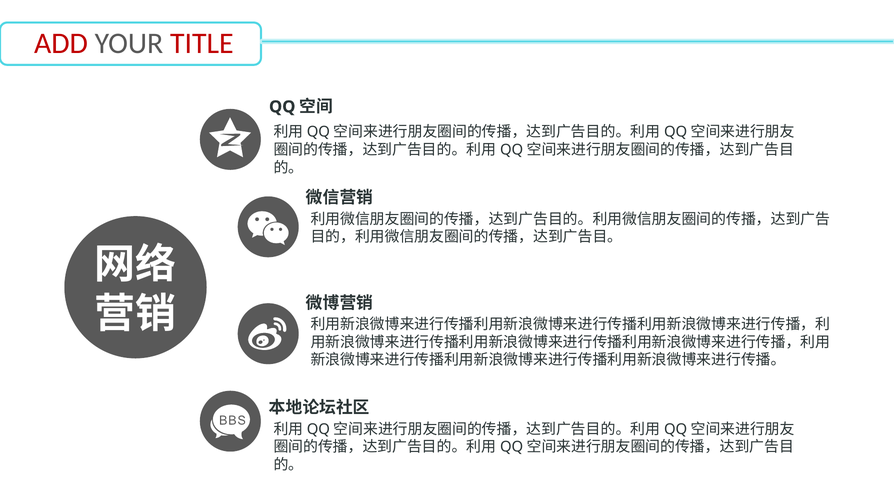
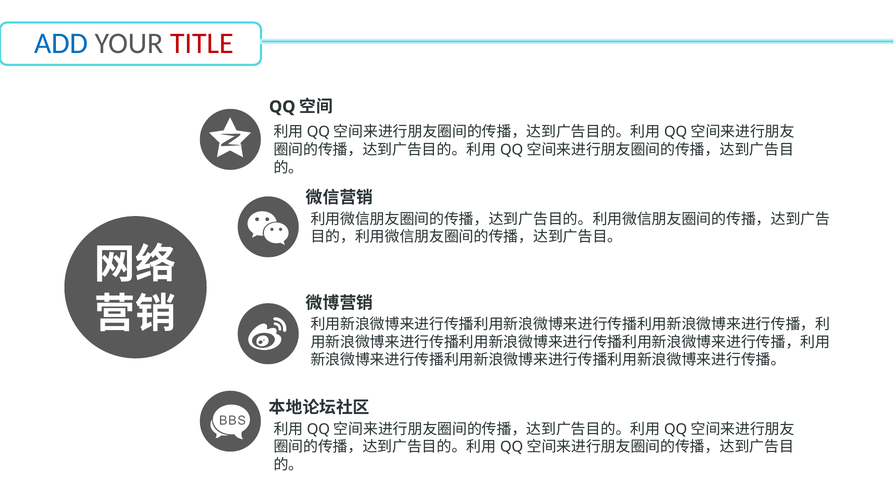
ADD colour: red -> blue (61, 43)
